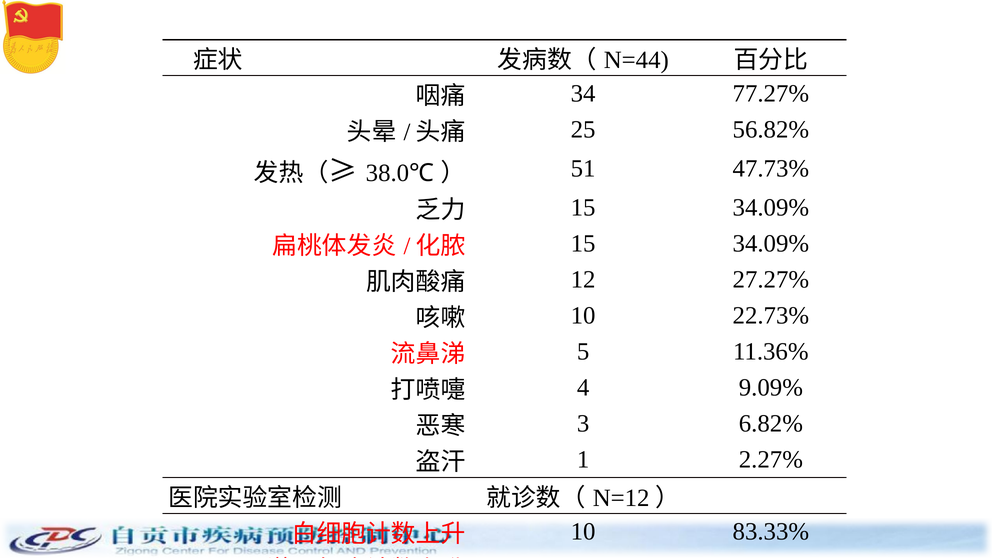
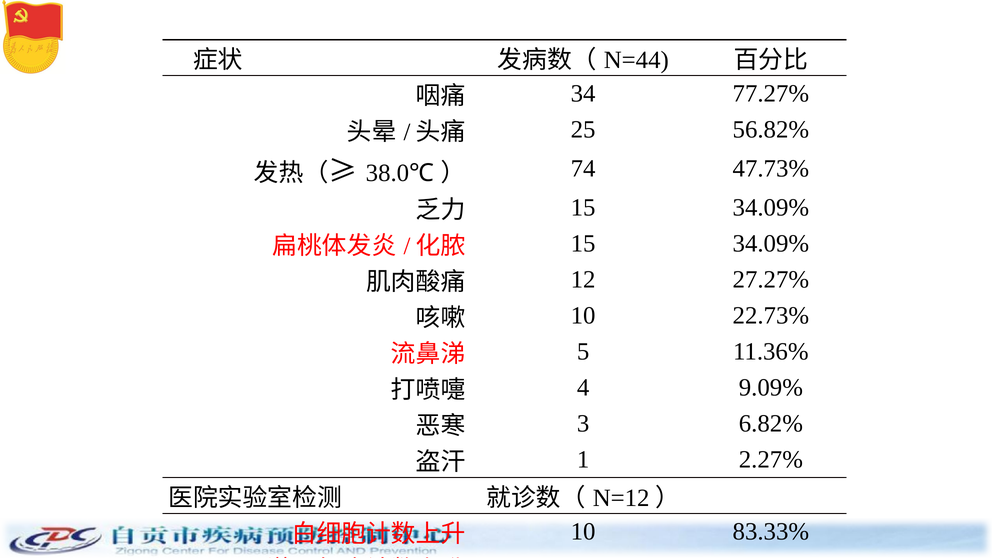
51: 51 -> 74 (583, 169)
